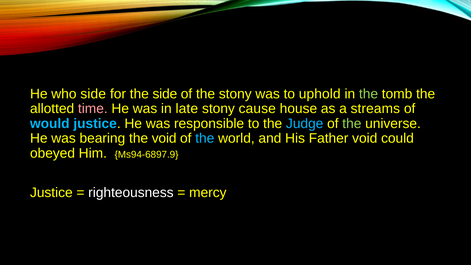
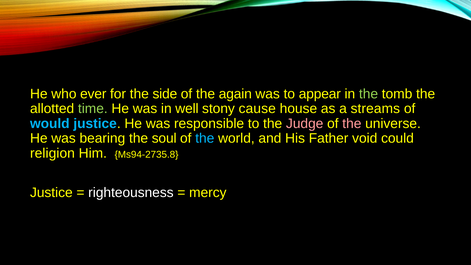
who side: side -> ever (93, 94)
the stony: stony -> again (235, 94)
uphold: uphold -> appear (320, 94)
time colour: pink -> light green (93, 109)
late: late -> well (187, 109)
Judge colour: light blue -> pink (305, 123)
the colour: light green -> pink (352, 123)
the void: void -> soul (164, 138)
obeyed: obeyed -> religion (52, 153)
Ms94-6897.9: Ms94-6897.9 -> Ms94-2735.8 (147, 154)
